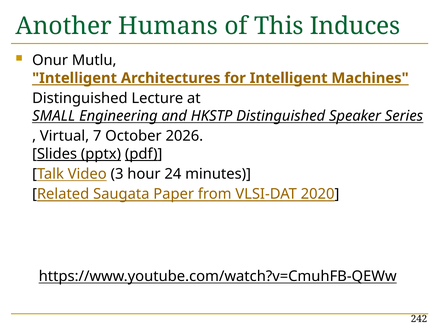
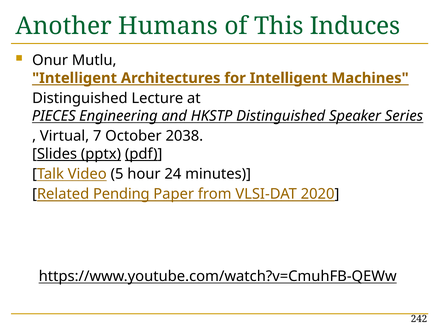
SMALL: SMALL -> PIECES (54, 116)
2026: 2026 -> 2038 (184, 136)
3: 3 -> 5 (117, 174)
Saugata: Saugata -> Pending (121, 194)
